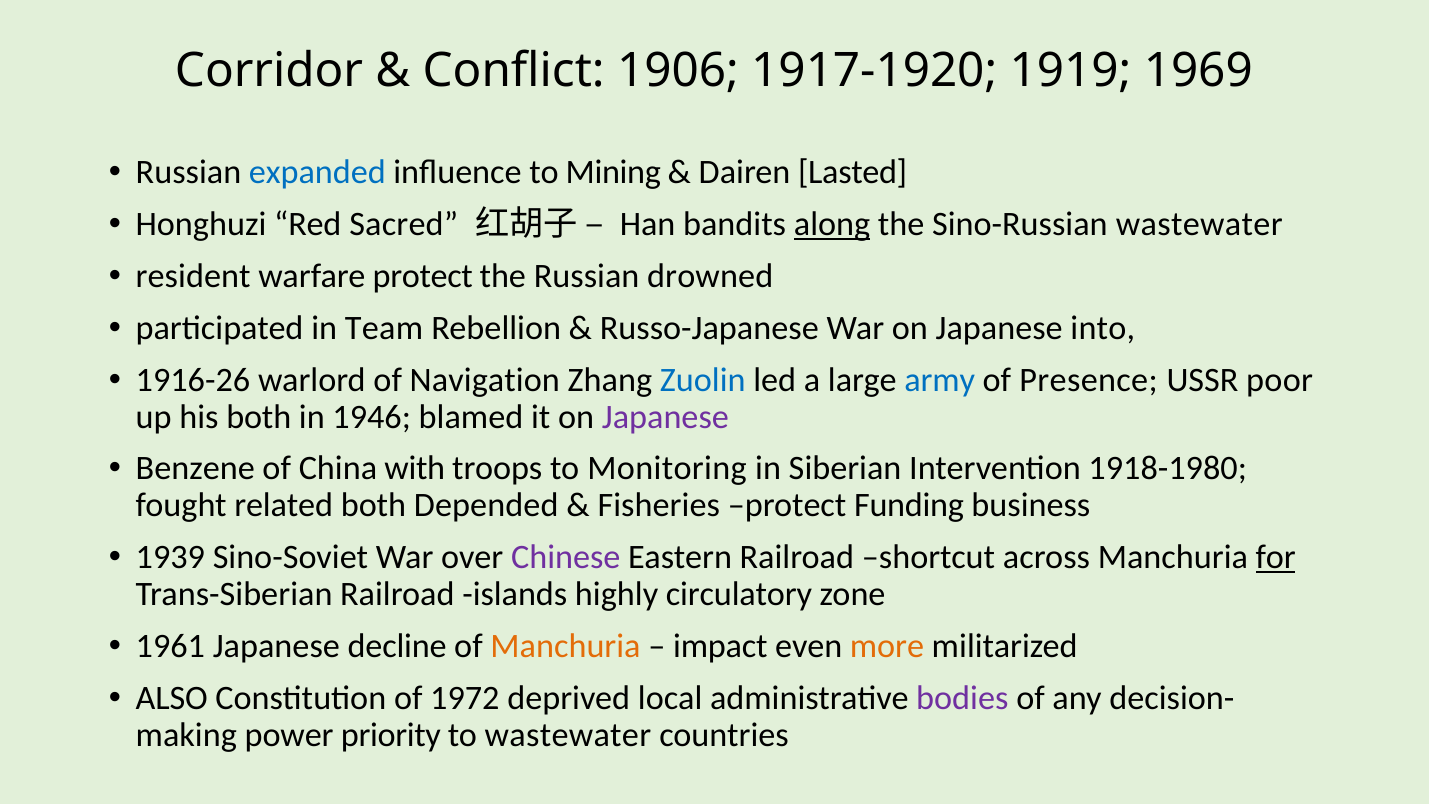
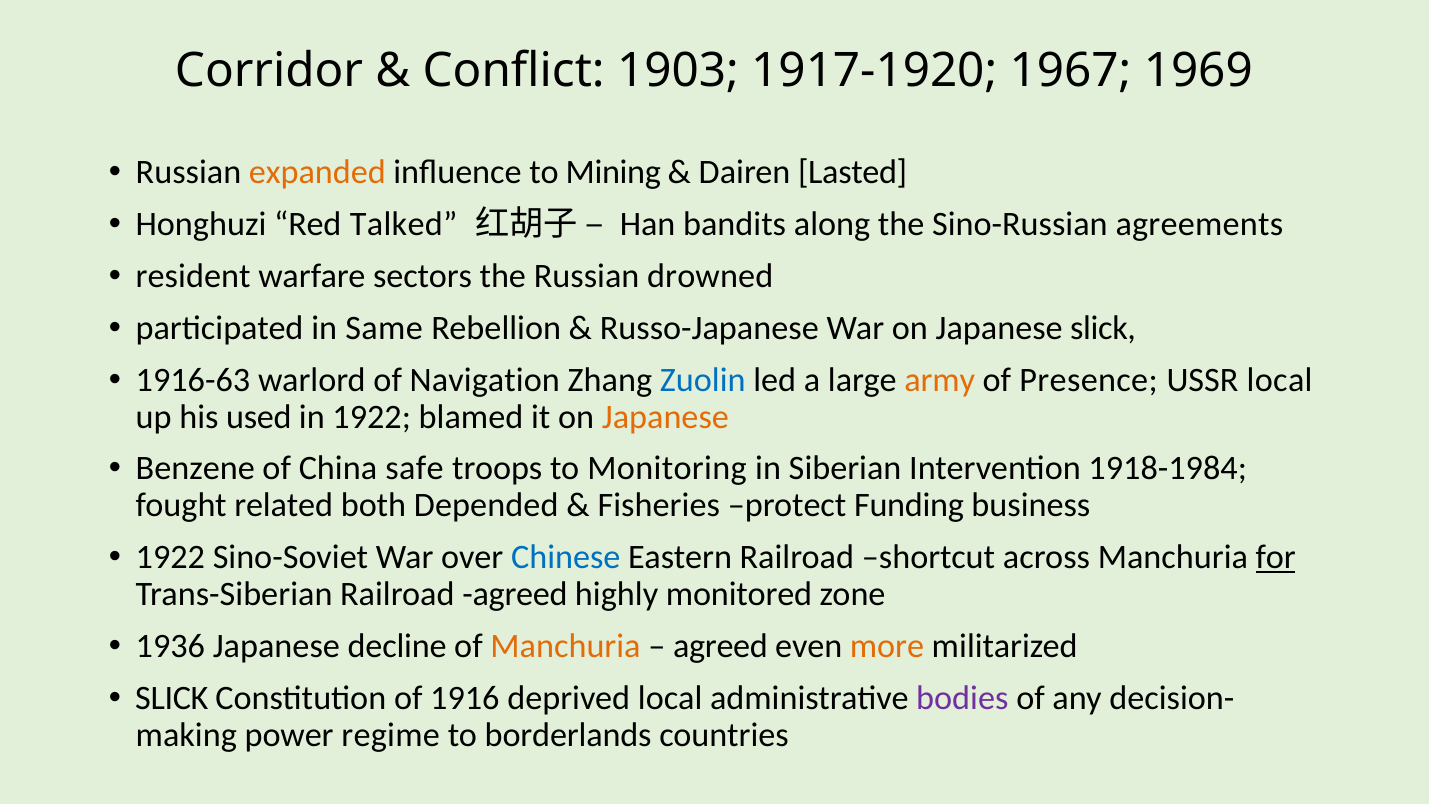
1906: 1906 -> 1903 (678, 70)
1919: 1919 -> 1967 (1071, 70)
expanded colour: blue -> orange (317, 172)
Sacred: Sacred -> Talked (404, 224)
along underline: present -> none (832, 224)
Sino-Russian wastewater: wastewater -> agreements (1199, 224)
warfare protect: protect -> sectors (423, 276)
Team: Team -> Same (384, 328)
Japanese into: into -> slick (1103, 328)
1916-26: 1916-26 -> 1916-63 (193, 380)
army colour: blue -> orange (940, 380)
USSR poor: poor -> local (1280, 380)
his both: both -> used (259, 417)
in 1946: 1946 -> 1922 (372, 417)
Japanese colour: purple -> orange (665, 417)
with: with -> safe (414, 469)
1918-1980: 1918-1980 -> 1918-1984 (1168, 469)
1939: 1939 -> 1922 (170, 557)
Chinese colour: purple -> blue (566, 557)
Railroad islands: islands -> agreed (515, 594)
circulatory: circulatory -> monitored (739, 594)
1961: 1961 -> 1936 (170, 646)
impact: impact -> agreed (720, 646)
ALSO: ALSO -> SLICK (172, 698)
1972: 1972 -> 1916 (465, 698)
priority: priority -> regime (391, 735)
to wastewater: wastewater -> borderlands (568, 735)
